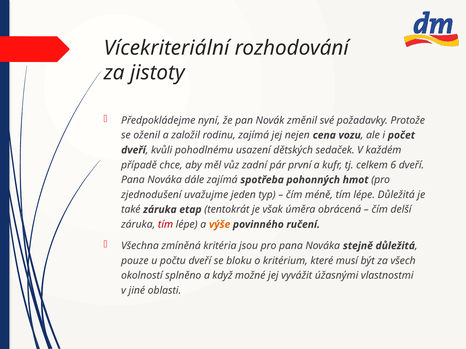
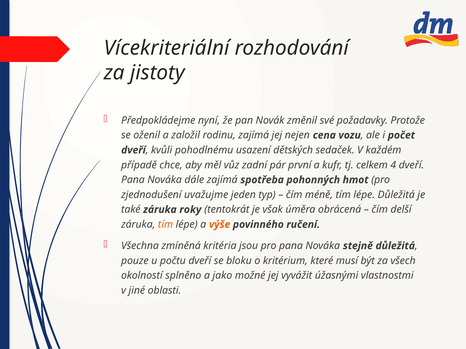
6: 6 -> 4 (393, 165)
etap: etap -> roky (190, 210)
tím colour: red -> orange (165, 225)
když: když -> jako (222, 276)
